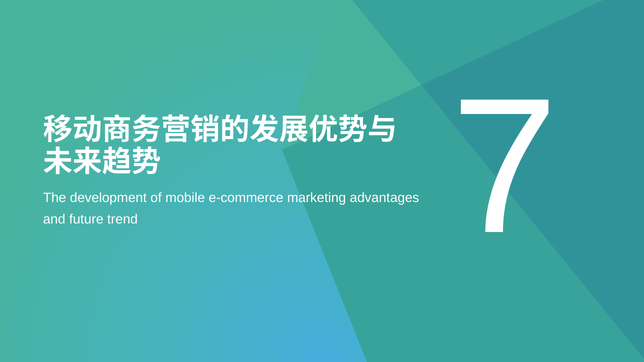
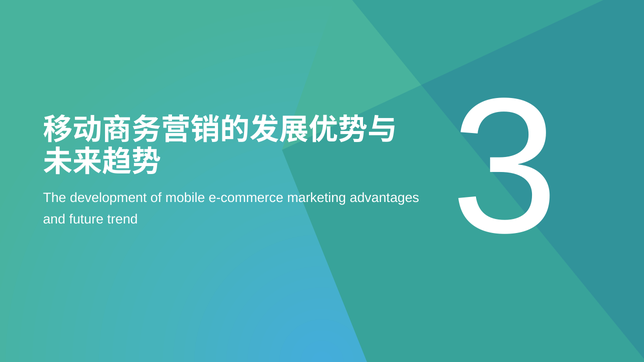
7: 7 -> 3 (505, 169)
